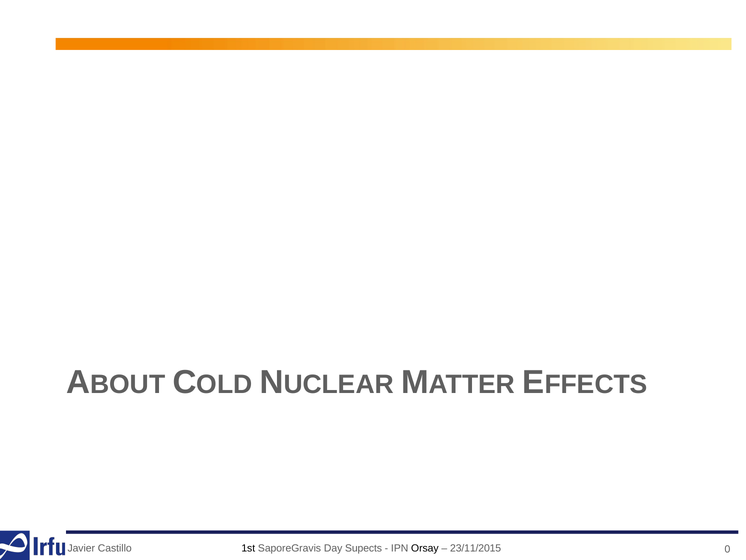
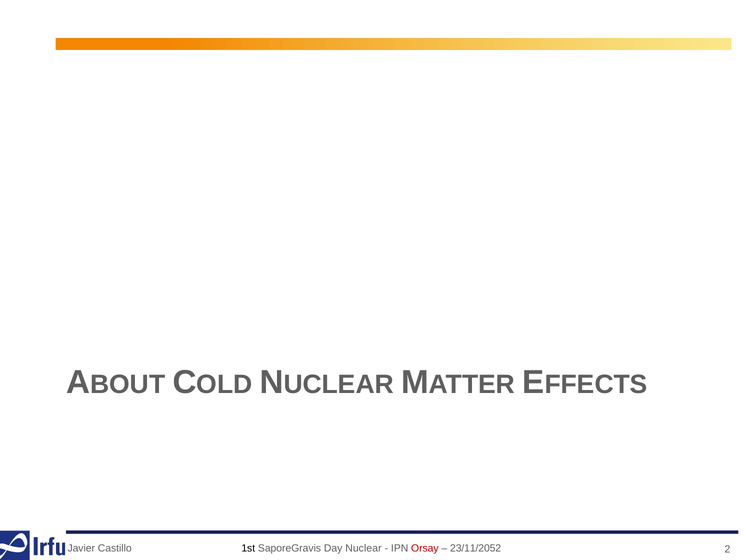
Supects: Supects -> Nuclear (363, 548)
Orsay colour: black -> red (425, 548)
23/11/2015: 23/11/2015 -> 23/11/2052 (476, 548)
0: 0 -> 2 (728, 549)
